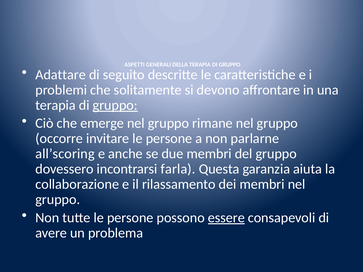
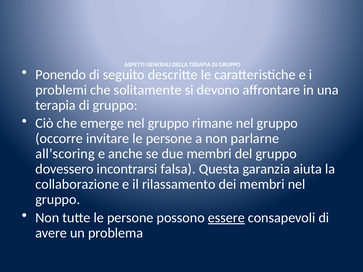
Adattare: Adattare -> Ponendo (61, 75)
gruppo underline: present -> none (115, 105)
farla: farla -> falsa (178, 169)
